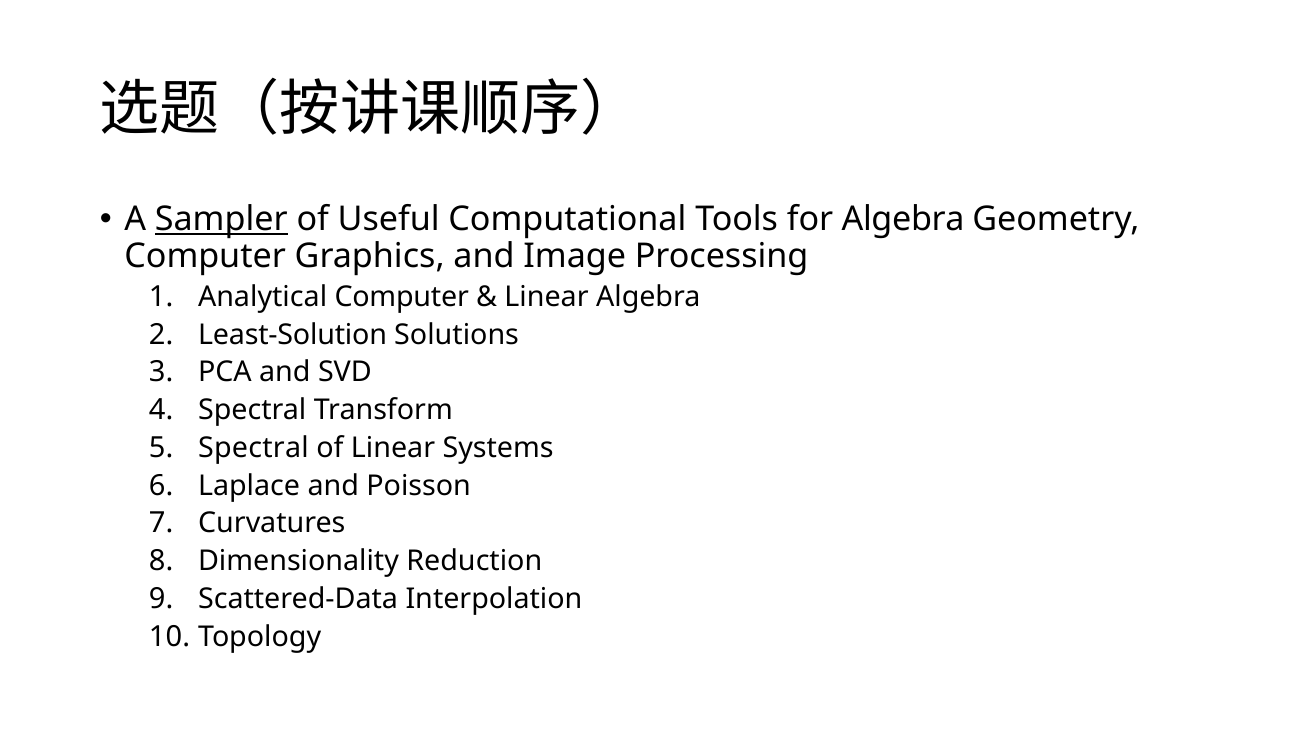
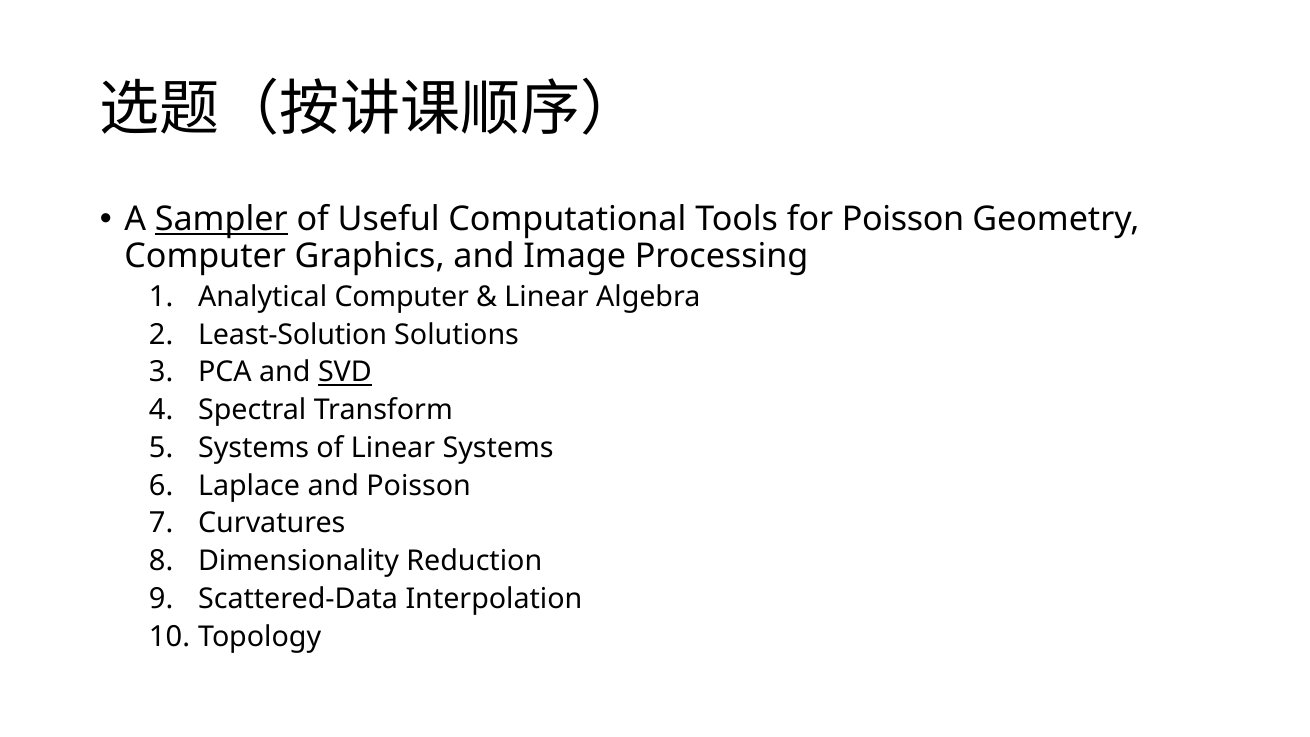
for Algebra: Algebra -> Poisson (903, 219)
SVD underline: none -> present (345, 372)
Spectral: Spectral -> Systems (254, 448)
